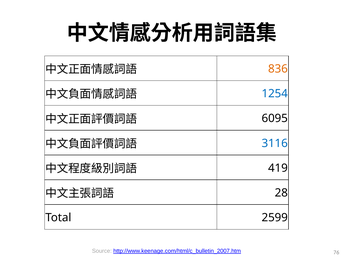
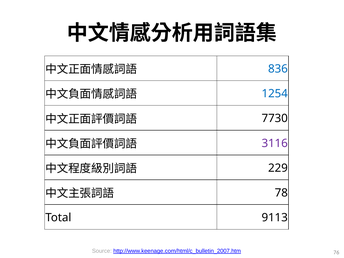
836 colour: orange -> blue (278, 69)
6095: 6095 -> 7730 (275, 118)
3116 colour: blue -> purple (275, 143)
419: 419 -> 229 (278, 168)
28: 28 -> 78 (281, 193)
2599: 2599 -> 9113 (275, 218)
